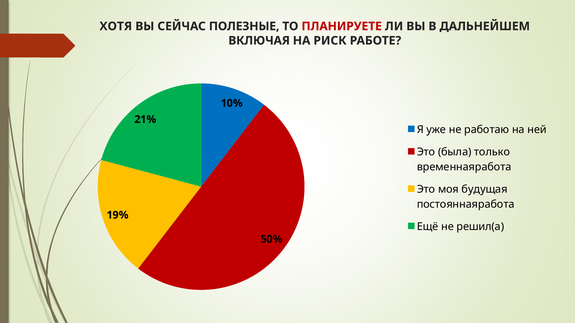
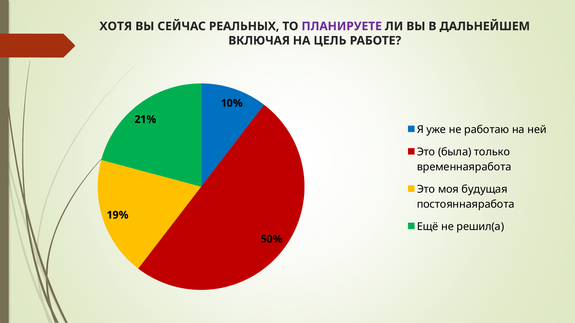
ПОЛЕЗНЫЕ: ПОЛЕЗНЫЕ -> РЕАЛЬНЫХ (244, 26)
ПЛАНИРУЕТЕ colour: red -> purple (342, 26)
РИСК: РИСК -> ЦЕЛЬ (330, 41)
